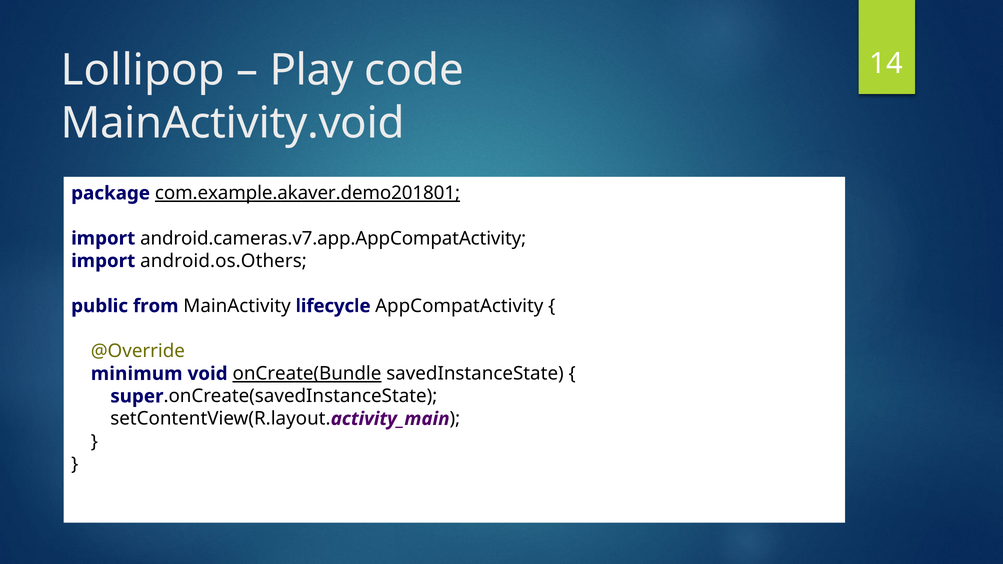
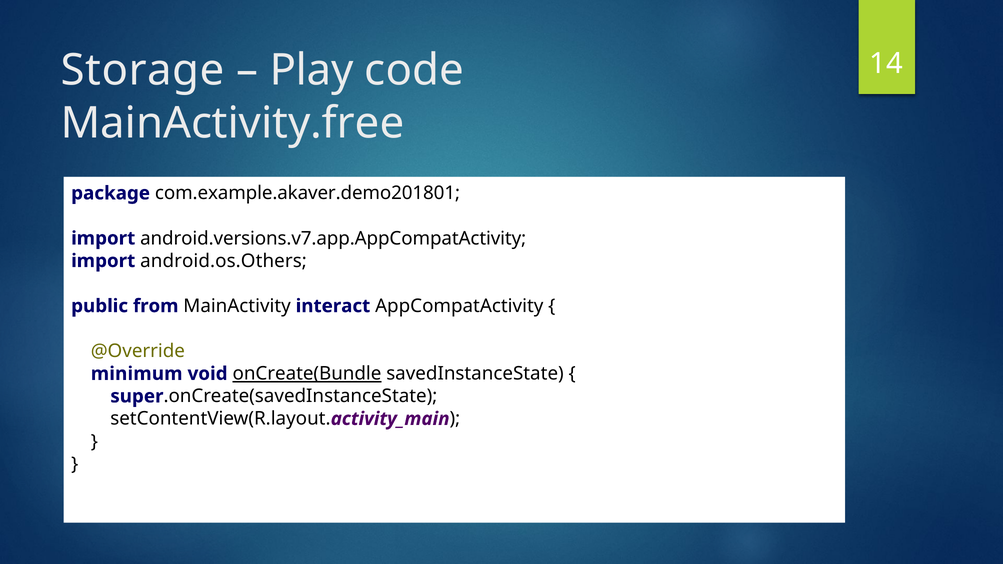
Lollipop: Lollipop -> Storage (143, 70)
MainActivity.void: MainActivity.void -> MainActivity.free (233, 123)
com.example.akaver.demo201801 underline: present -> none (308, 193)
android.cameras.v7.app.AppCompatActivity: android.cameras.v7.app.AppCompatActivity -> android.versions.v7.app.AppCompatActivity (333, 238)
lifecycle: lifecycle -> interact (333, 306)
